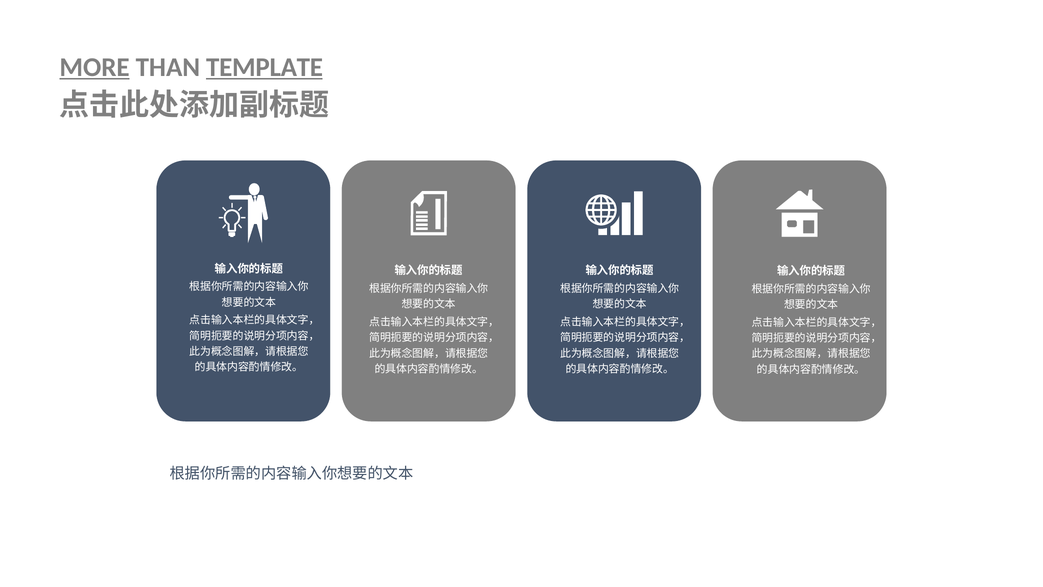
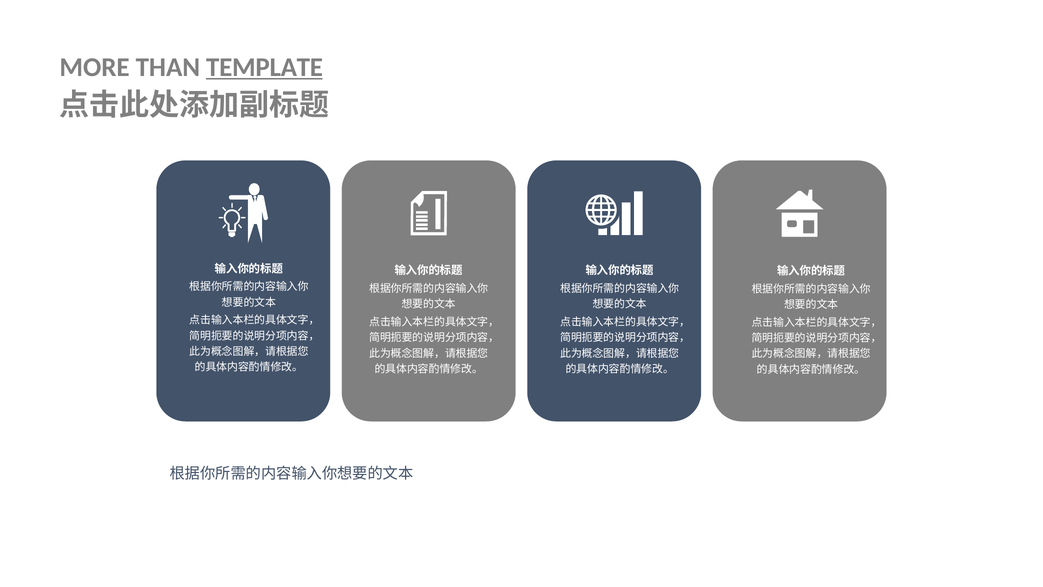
MORE underline: present -> none (95, 67)
